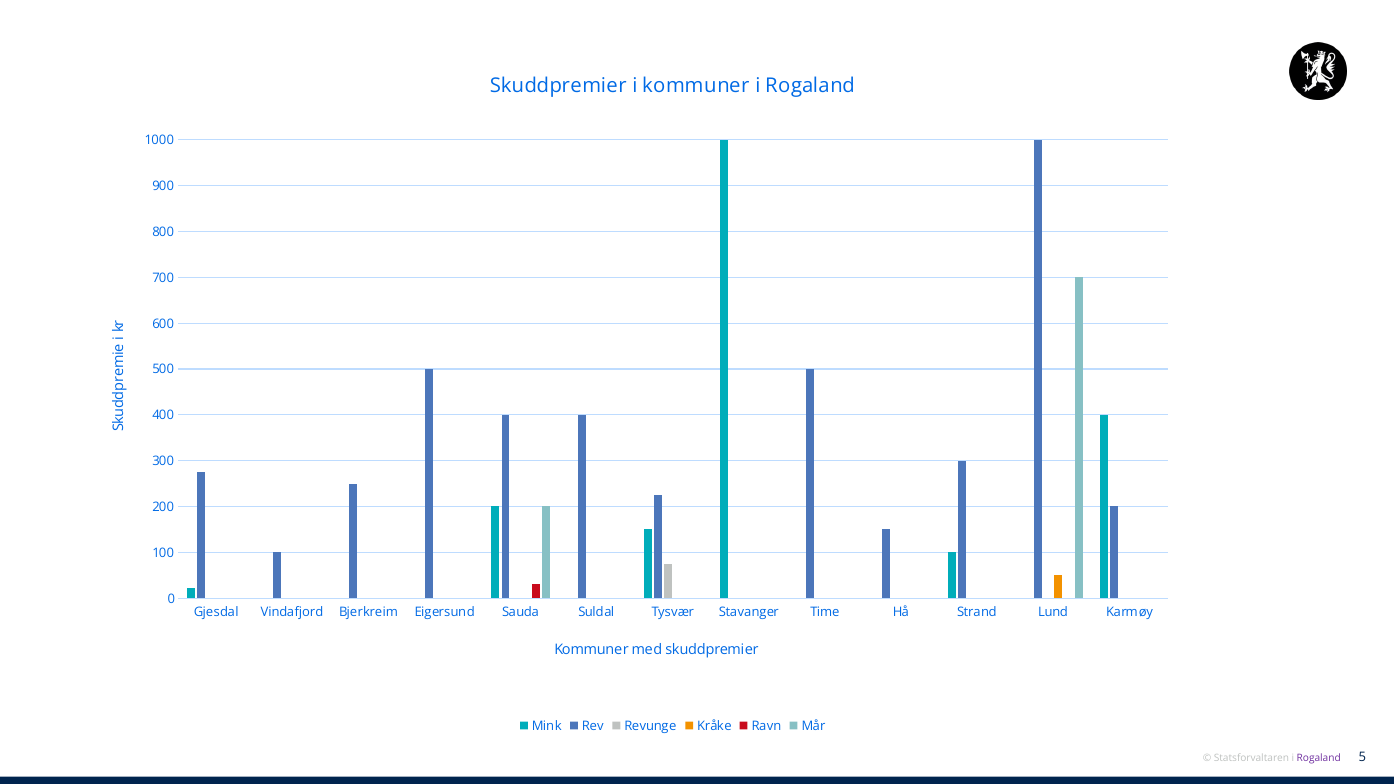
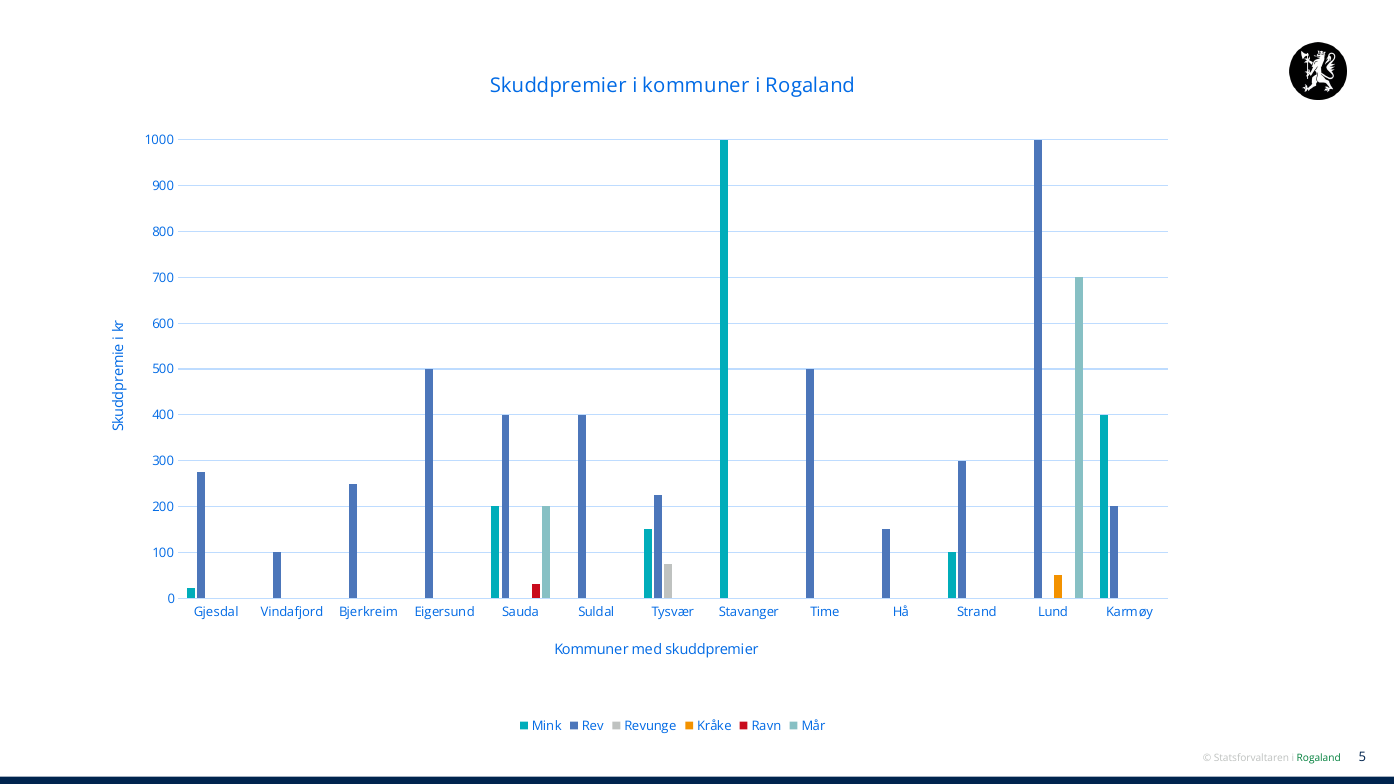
Rogaland colour: purple -> green (1319, 759)
